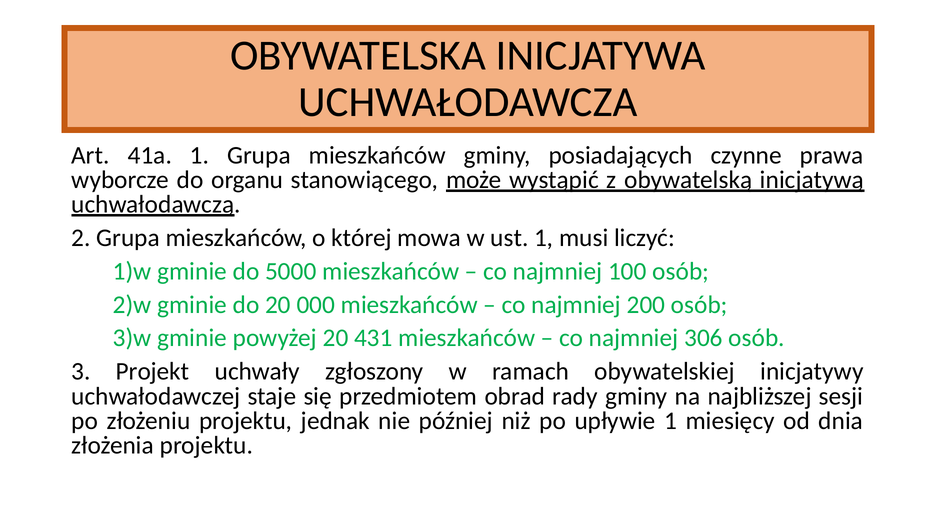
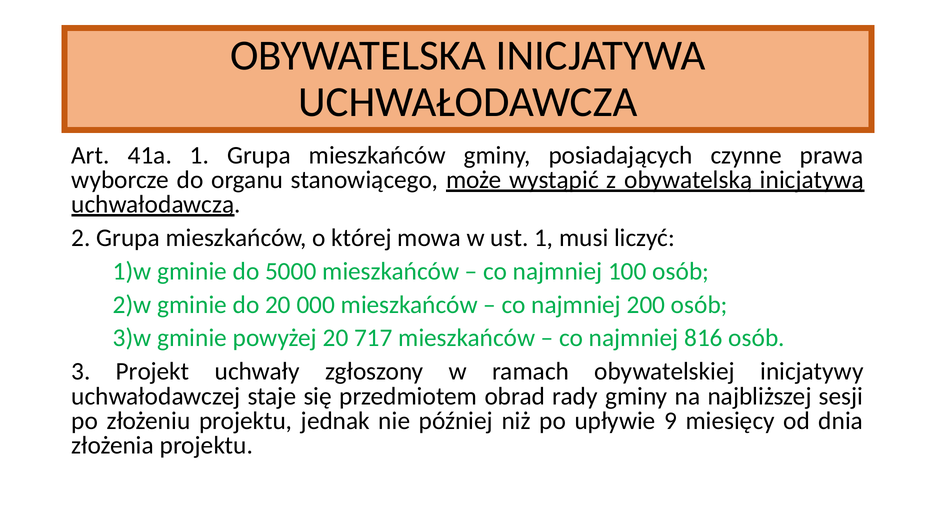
431: 431 -> 717 (373, 338)
306: 306 -> 816 (703, 338)
upływie 1: 1 -> 9 (671, 420)
